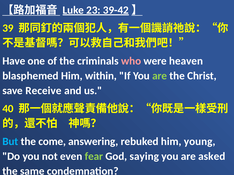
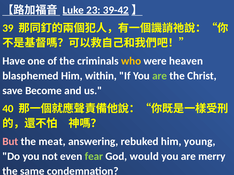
who colour: pink -> yellow (131, 61)
Receive: Receive -> Become (43, 91)
But colour: light blue -> pink (10, 142)
come: come -> meat (52, 142)
saying: saying -> would (144, 157)
asked: asked -> merry (212, 157)
